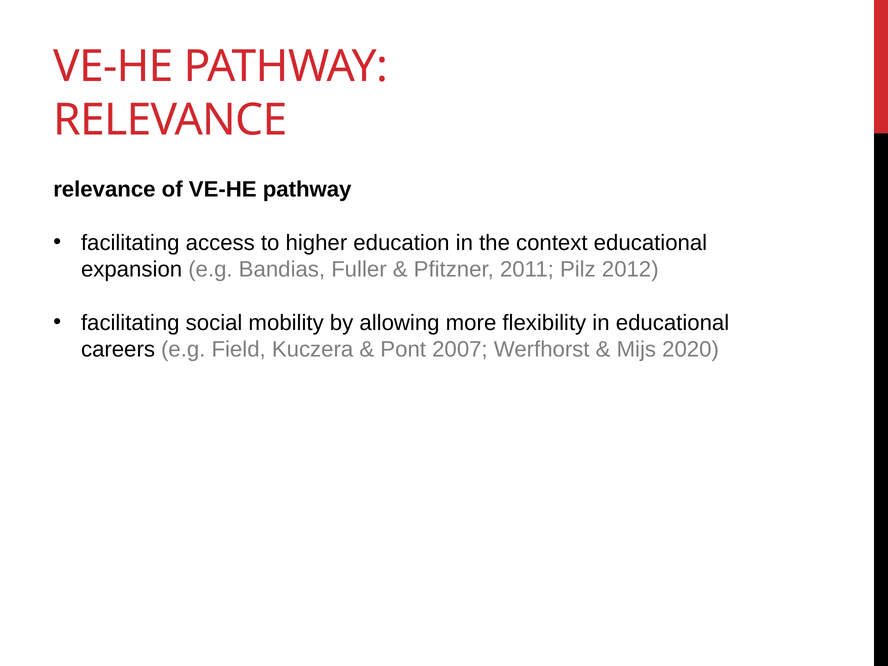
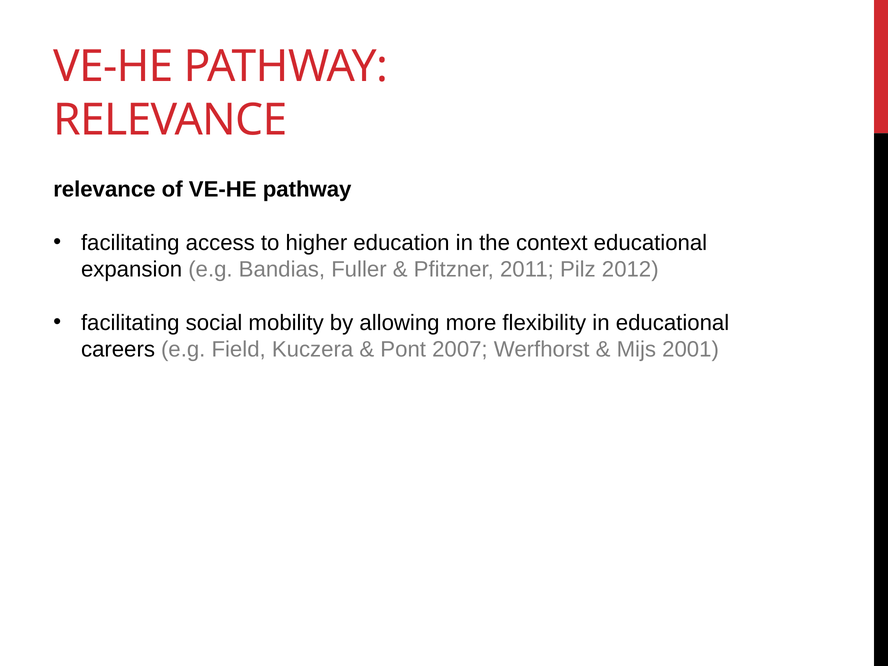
2020: 2020 -> 2001 (691, 349)
